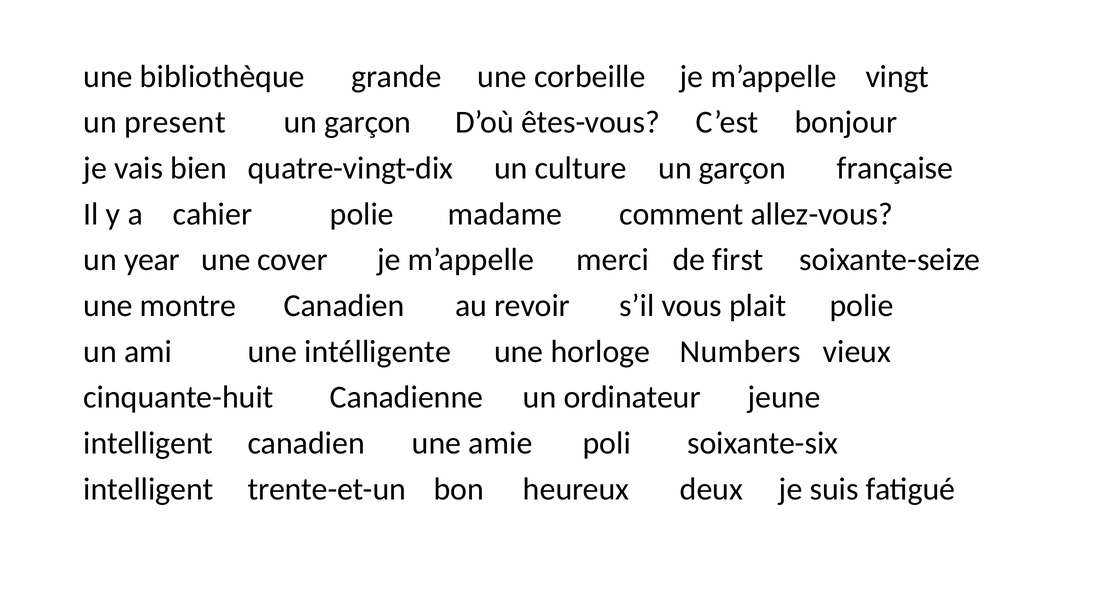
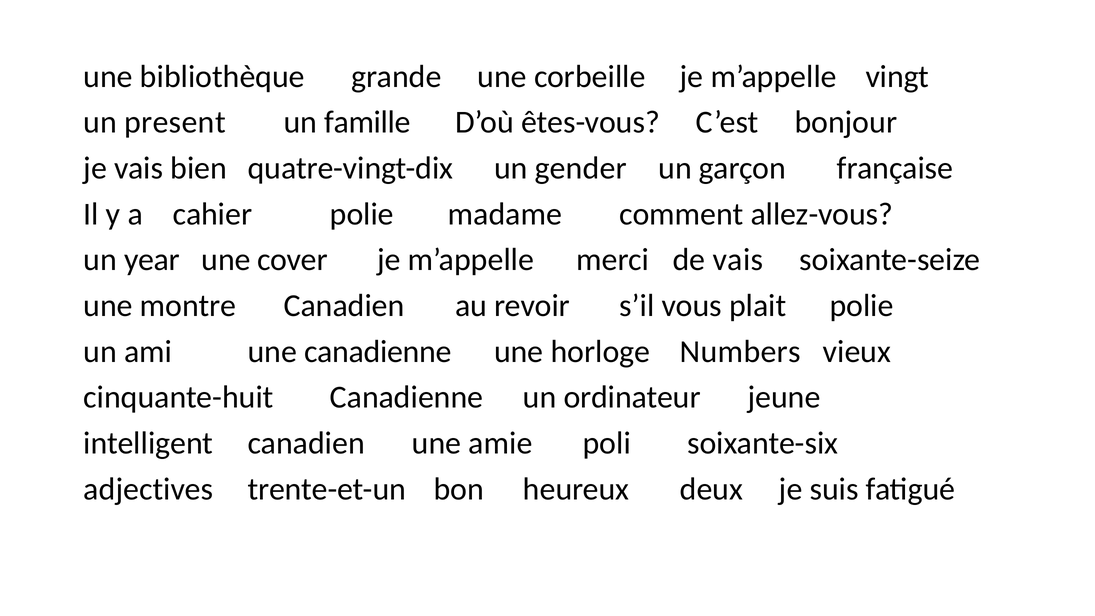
garçon: garçon -> famille (368, 122)
culture: culture -> gender (581, 168)
de first: first -> vais (738, 260)
une intélligente: intélligente -> canadienne (378, 352)
intelligent: intelligent -> adjectives (148, 489)
